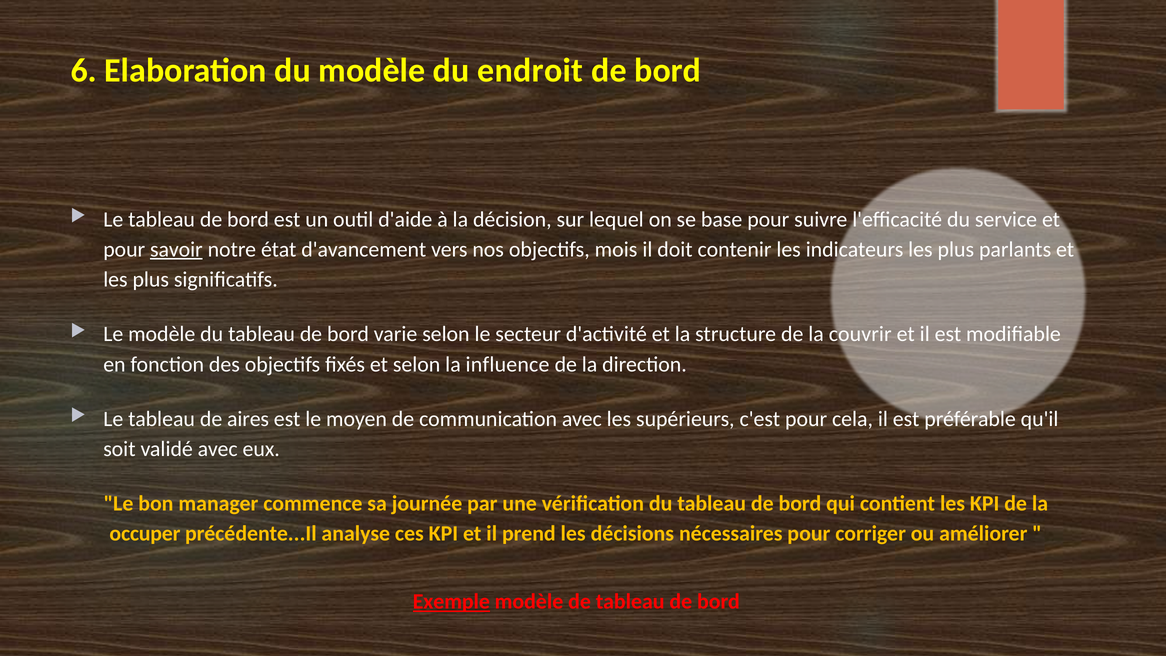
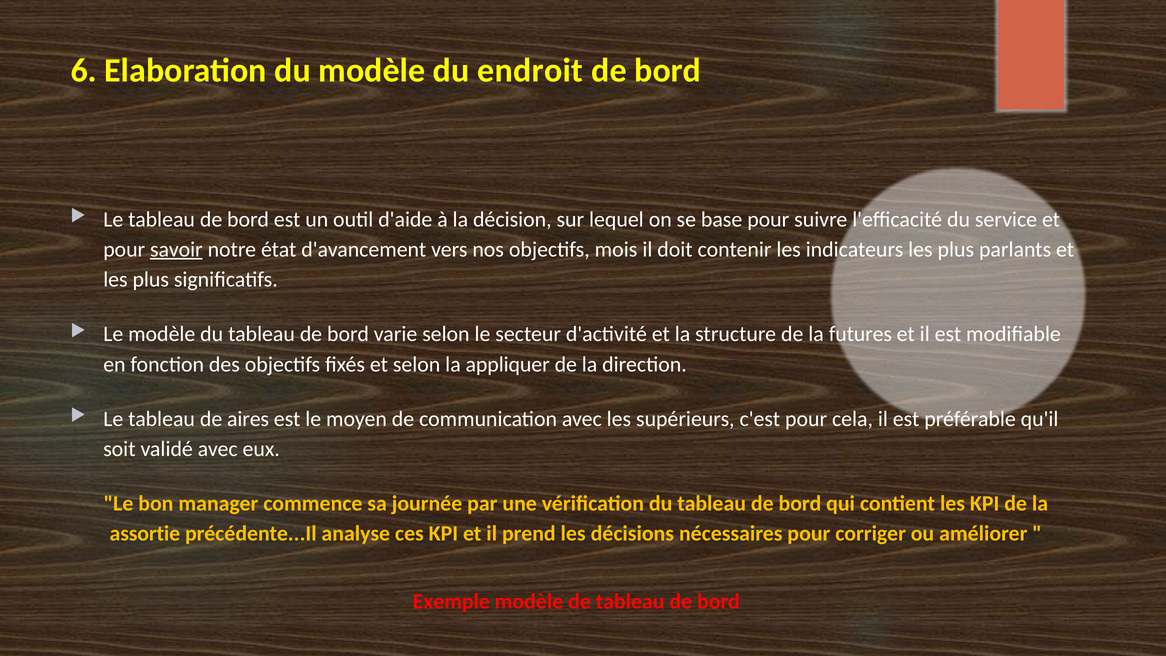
couvrir: couvrir -> futures (860, 334)
influence: influence -> appliquer (508, 364)
occuper: occuper -> assortie (145, 533)
Exemple underline: present -> none (451, 602)
